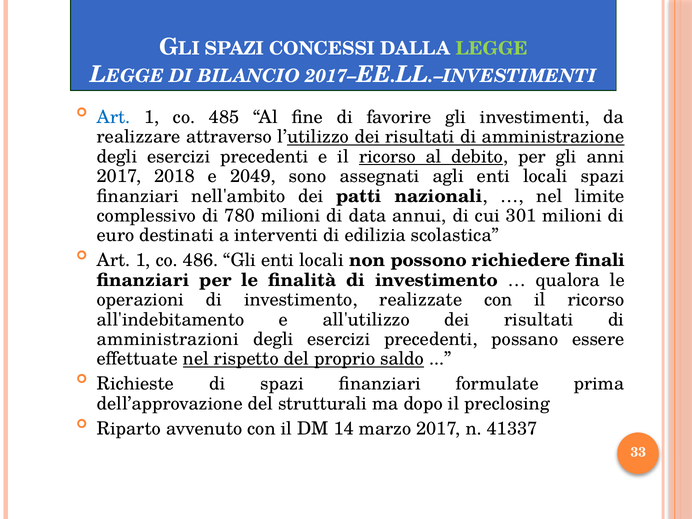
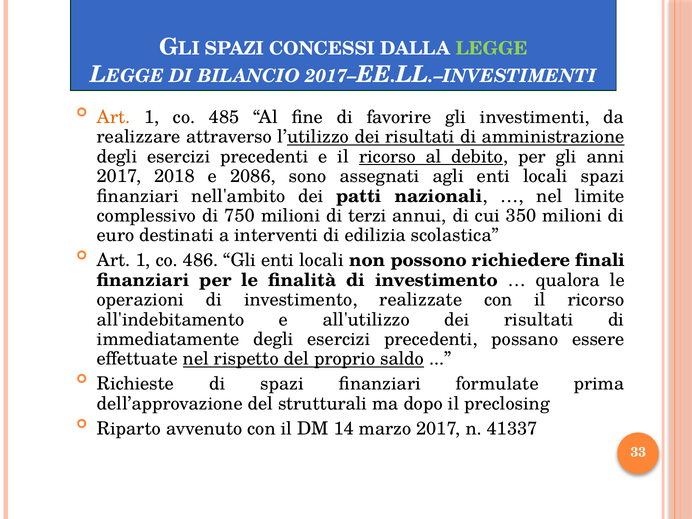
Art colour: blue -> orange (114, 117)
2049: 2049 -> 2086 (253, 176)
780: 780 -> 750 (240, 216)
data: data -> terzi (368, 216)
301: 301 -> 350 (521, 216)
amministrazioni: amministrazioni -> immediatamente (168, 339)
